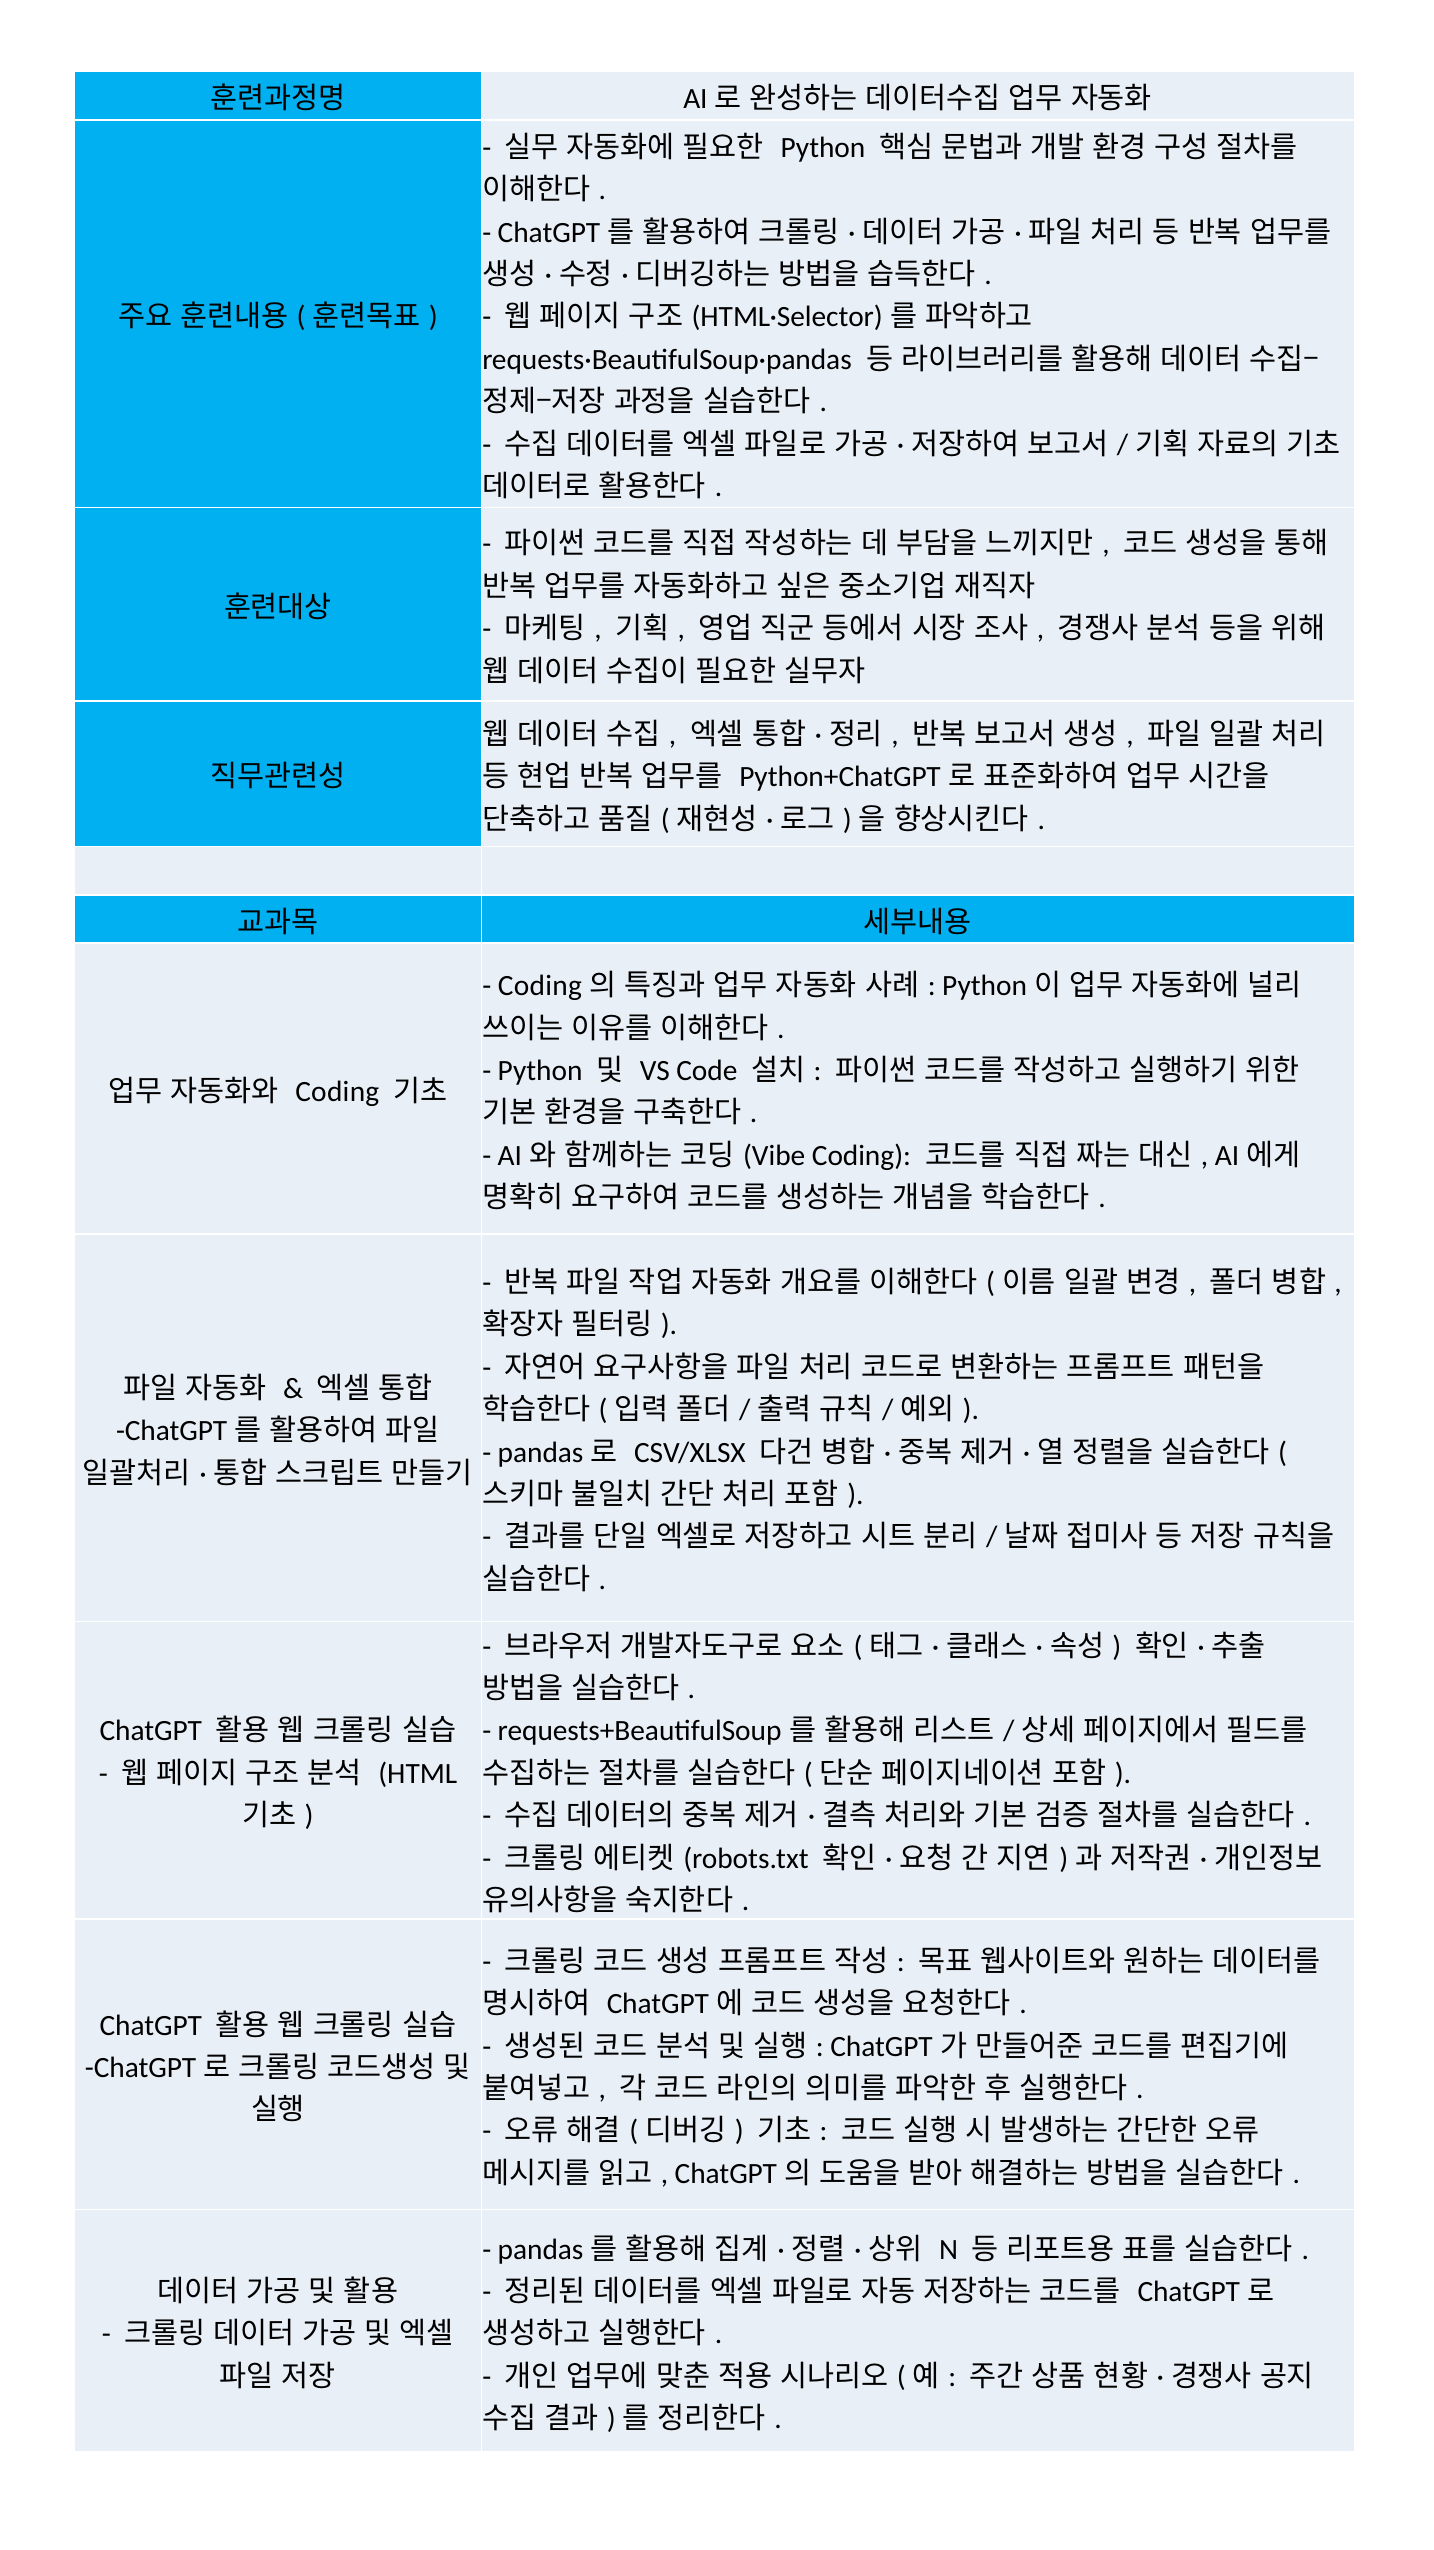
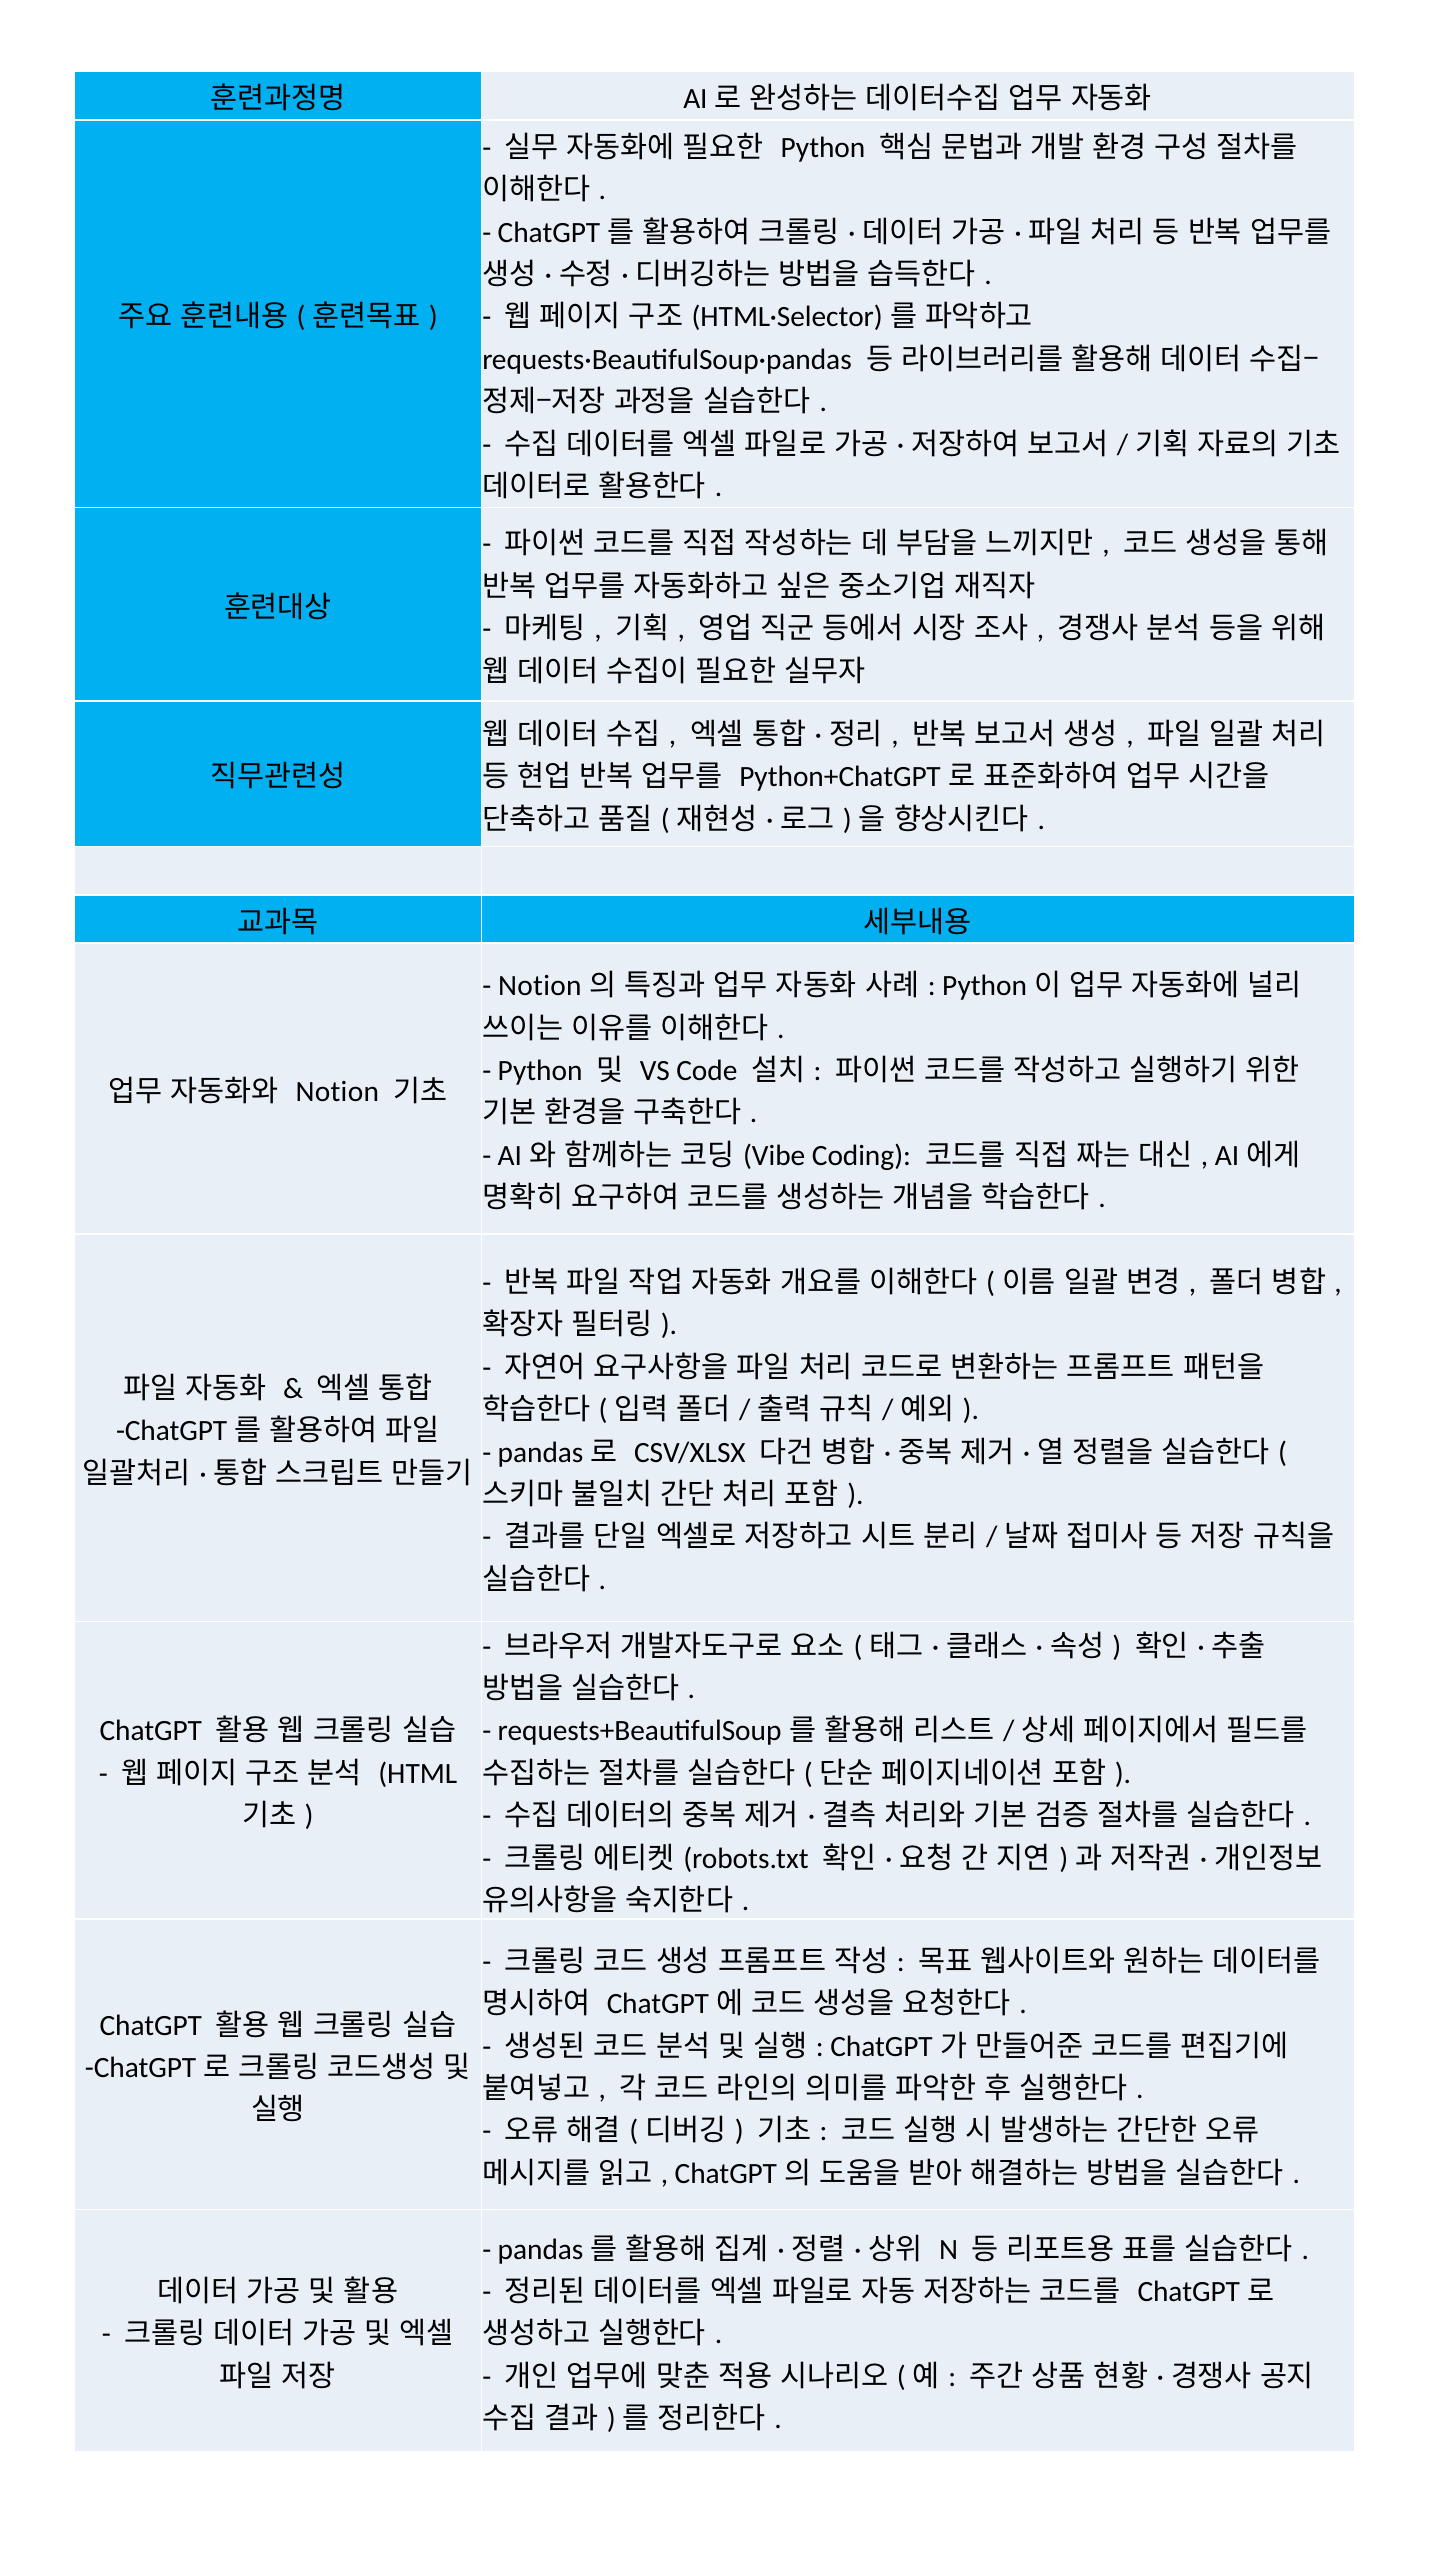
Coding: Coding -> Notion (540, 986)
Coding: Coding -> Notion (337, 1092)
